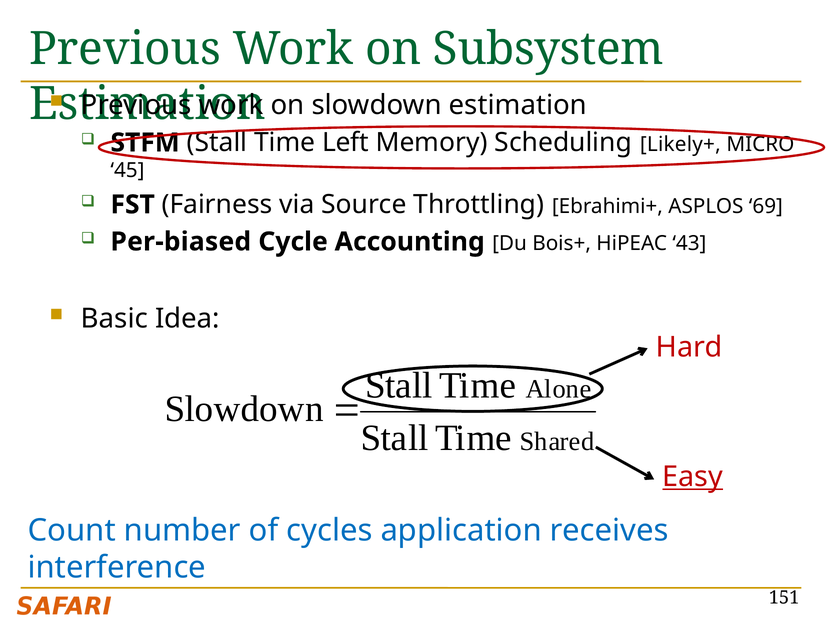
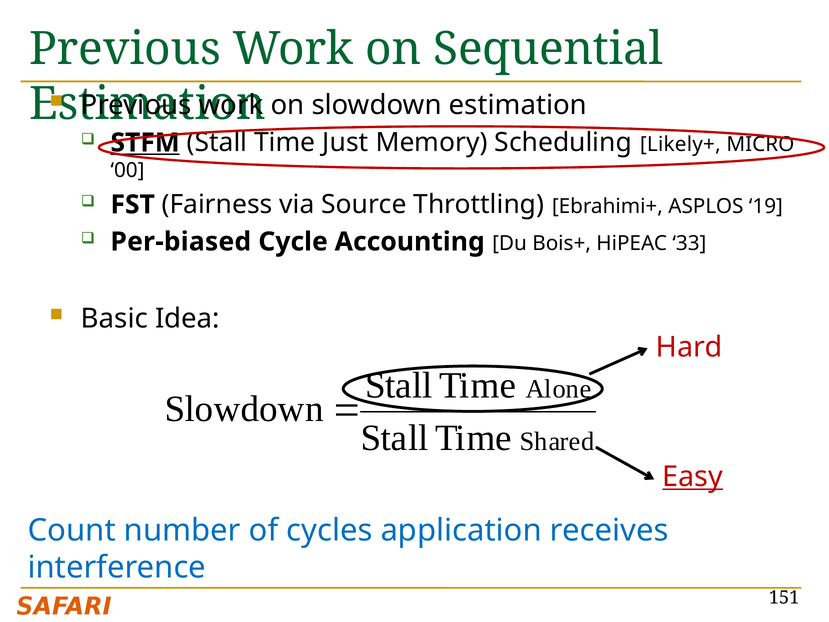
Subsystem: Subsystem -> Sequential (548, 49)
STFM underline: none -> present (145, 143)
Left: Left -> Just (345, 143)
45: 45 -> 00 (127, 171)
69: 69 -> 19 (766, 206)
43: 43 -> 33 (689, 243)
